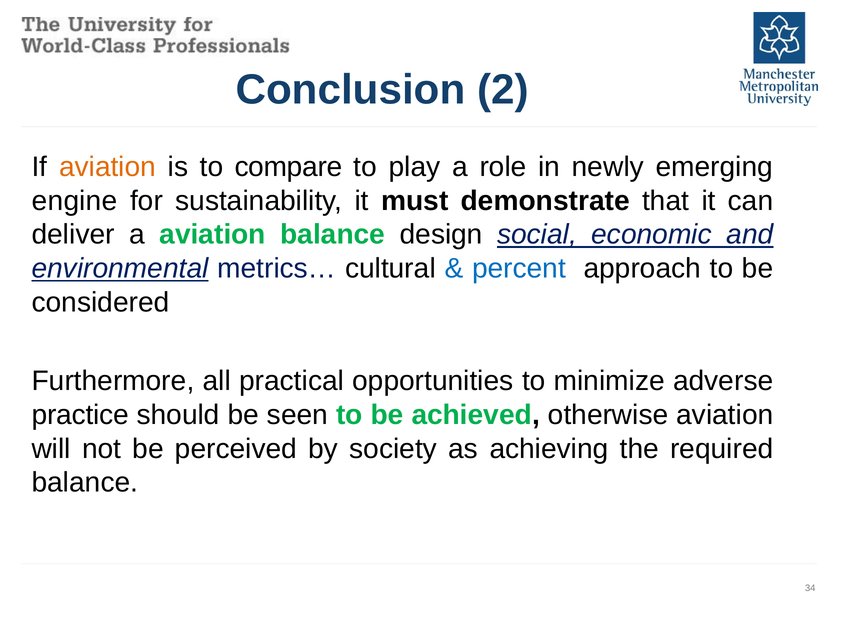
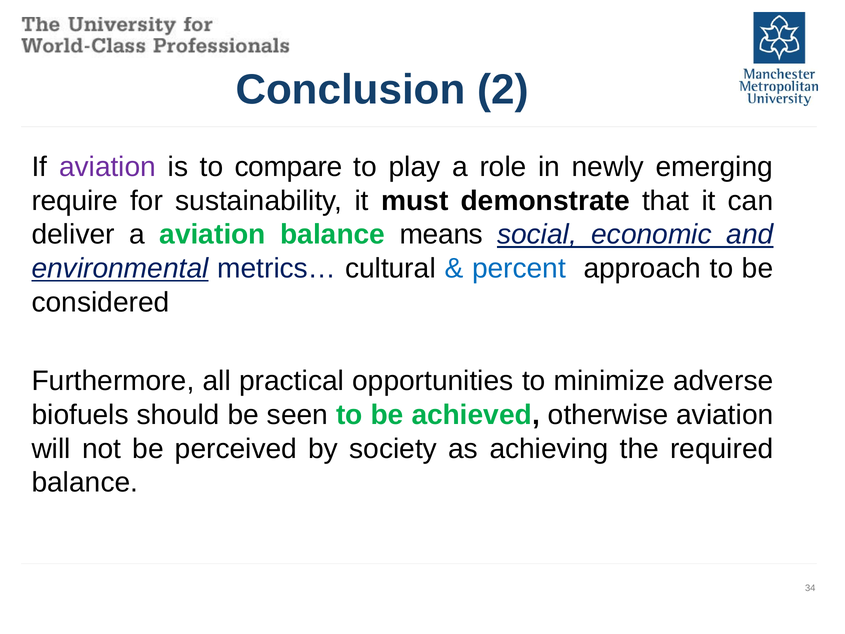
aviation colour: orange -> purple (108, 167)
engine: engine -> require (75, 201)
design: design -> means (441, 235)
practice: practice -> biofuels (80, 415)
